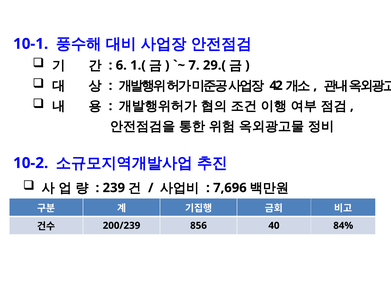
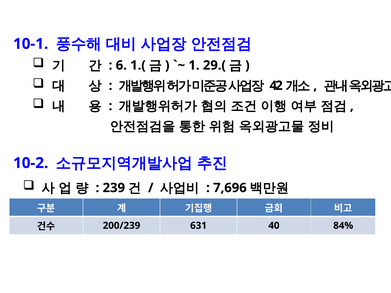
7: 7 -> 1 (194, 65)
856: 856 -> 631 (198, 226)
